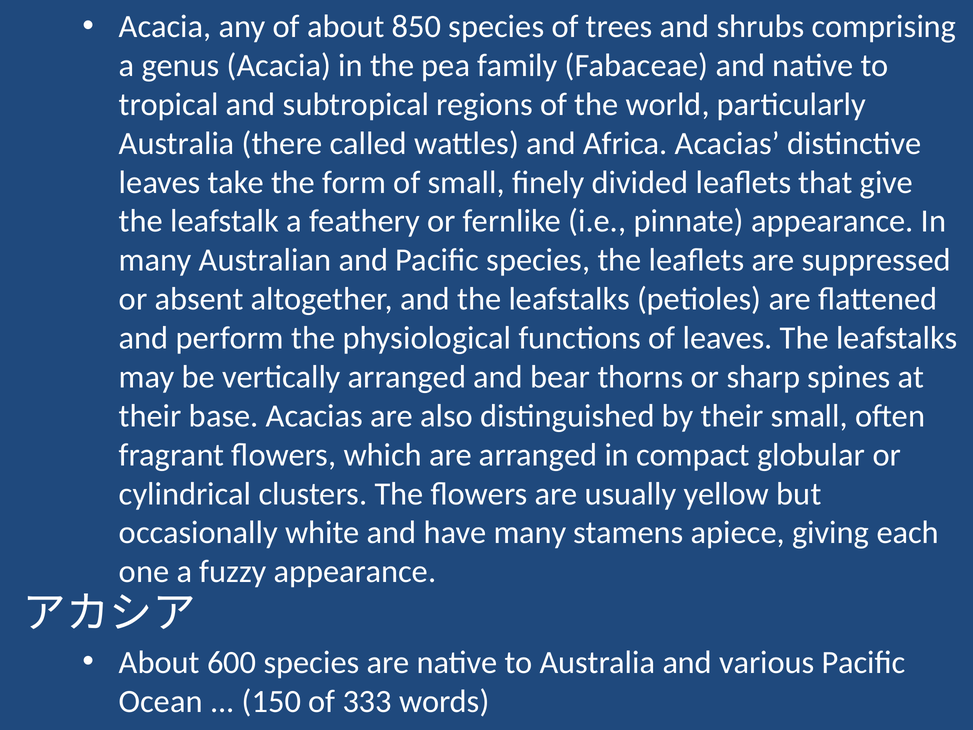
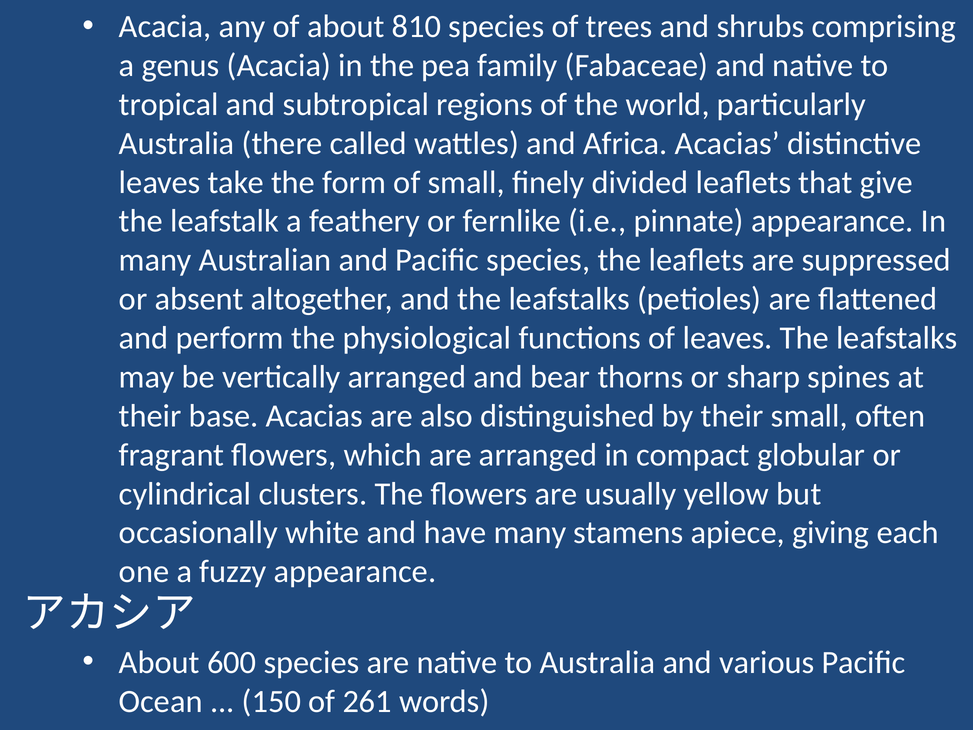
850: 850 -> 810 (416, 27)
333: 333 -> 261 (367, 701)
